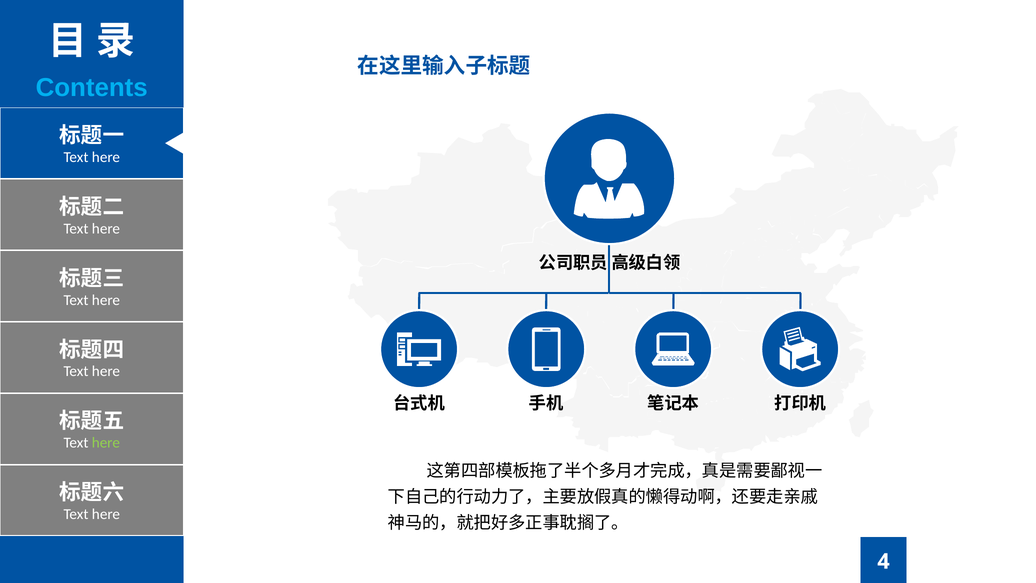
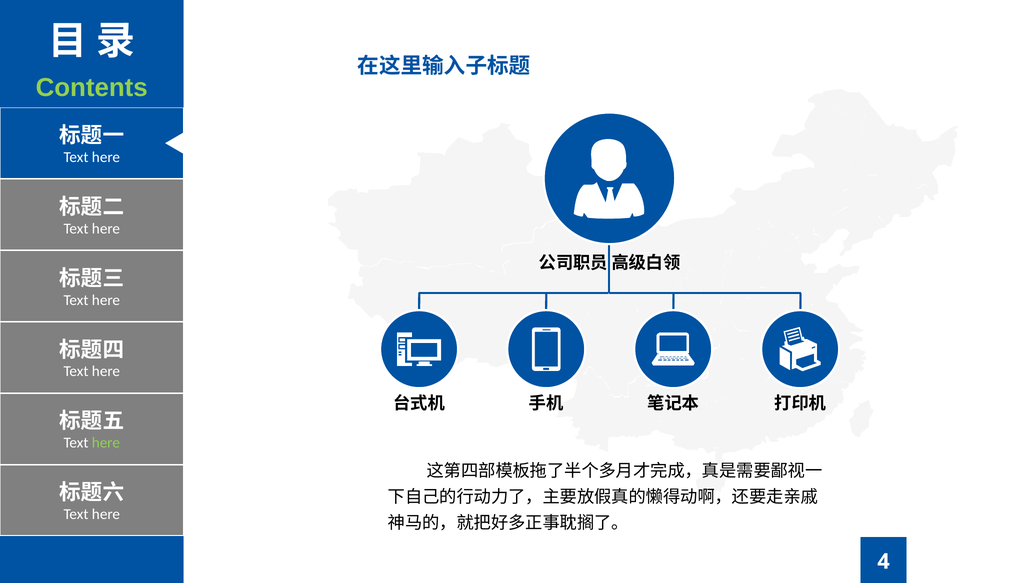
Contents colour: light blue -> light green (92, 87)
